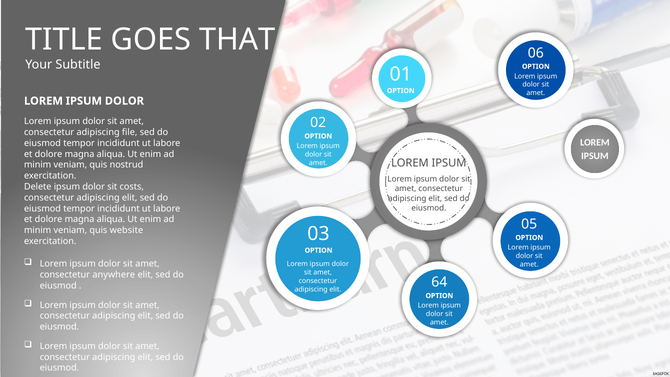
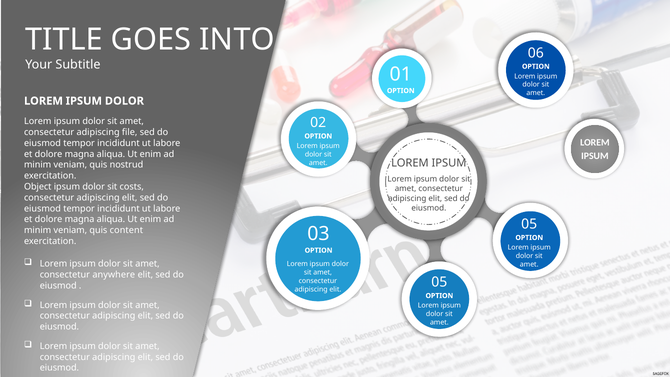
THAT: THAT -> INTO (237, 40)
Delete: Delete -> Object (38, 187)
website: website -> content (126, 230)
elit 64: 64 -> 05 (439, 282)
